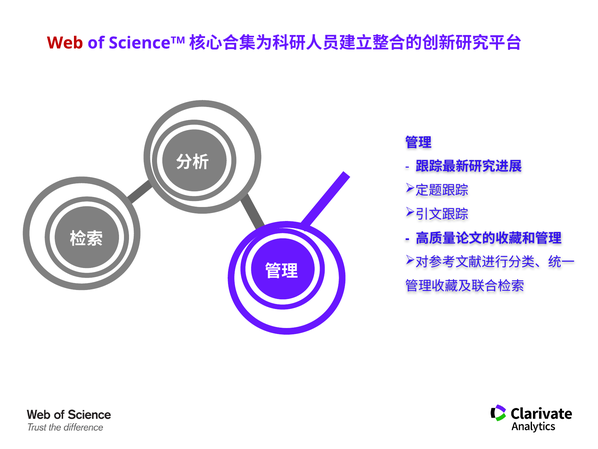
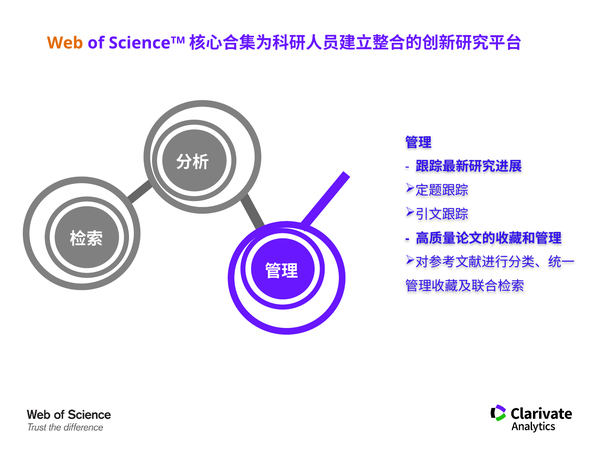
Web colour: red -> orange (65, 43)
